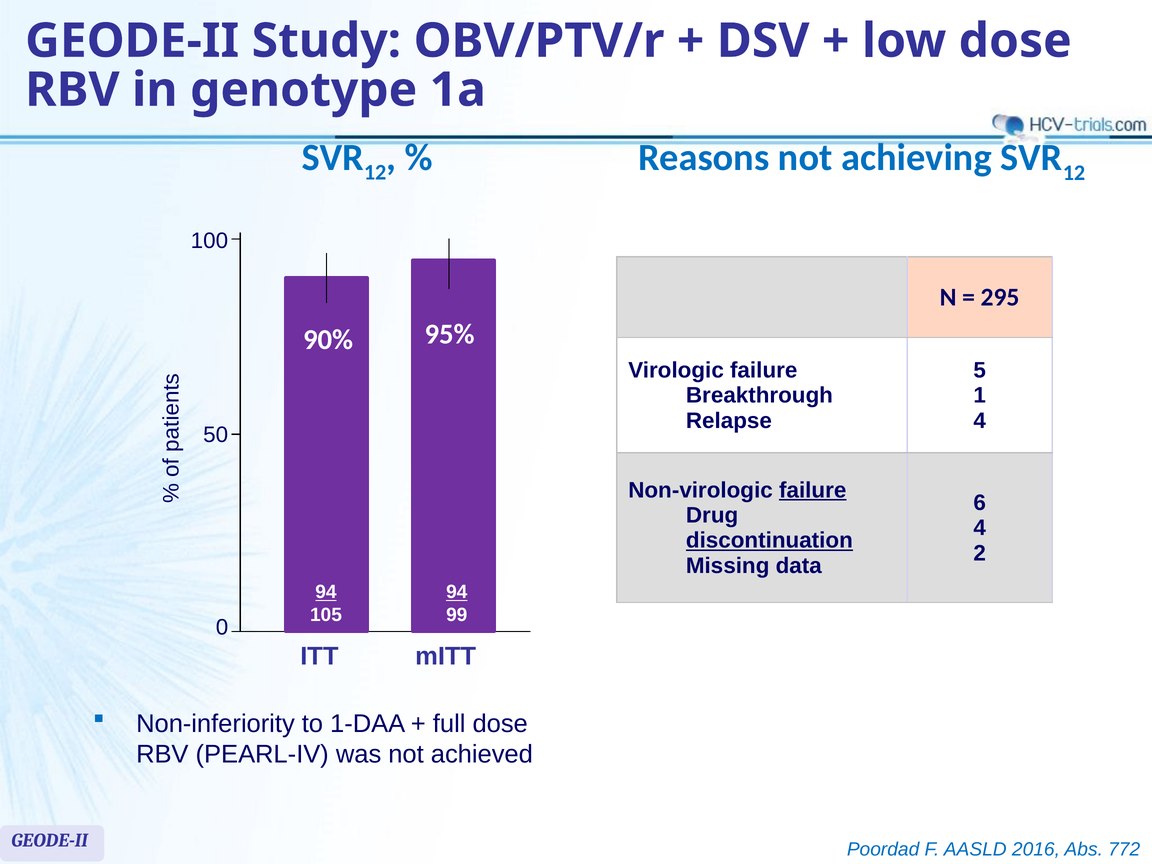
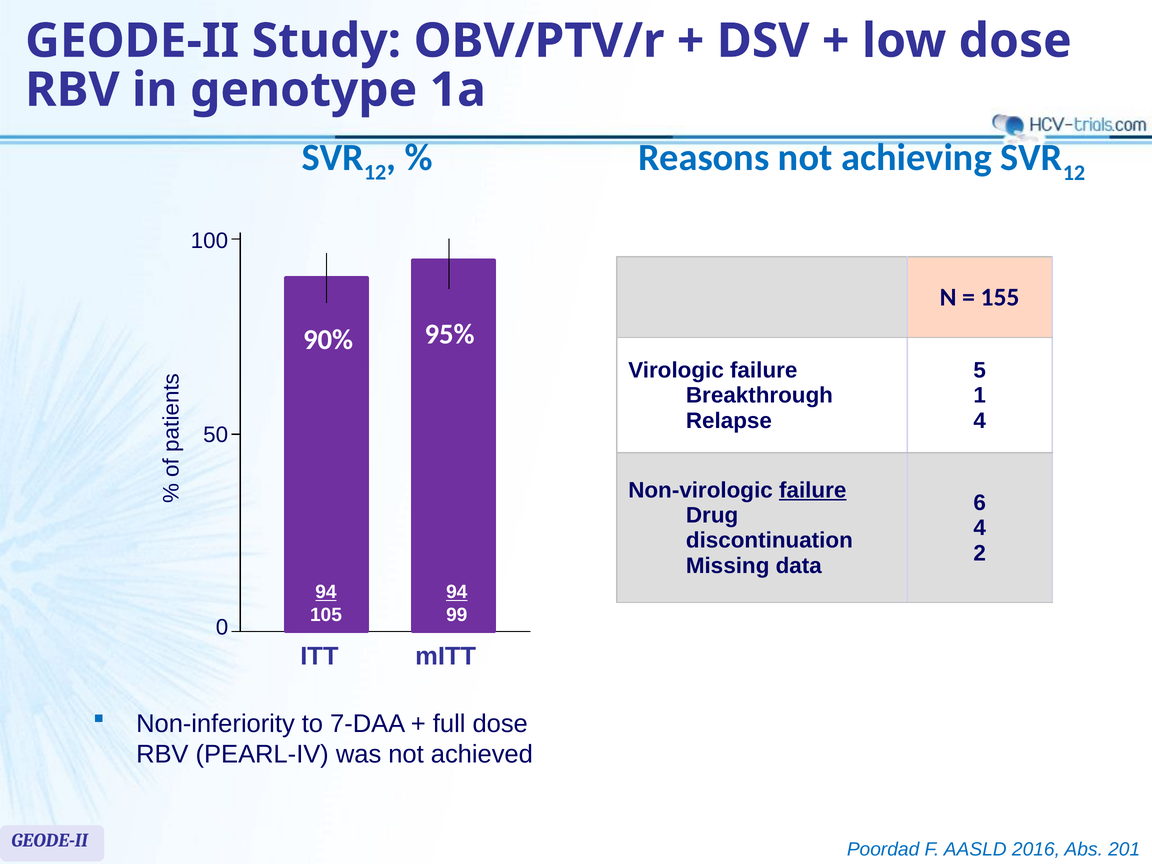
295: 295 -> 155 (1000, 297)
discontinuation underline: present -> none (769, 541)
1-DAA: 1-DAA -> 7-DAA (368, 724)
772: 772 -> 201 (1124, 850)
